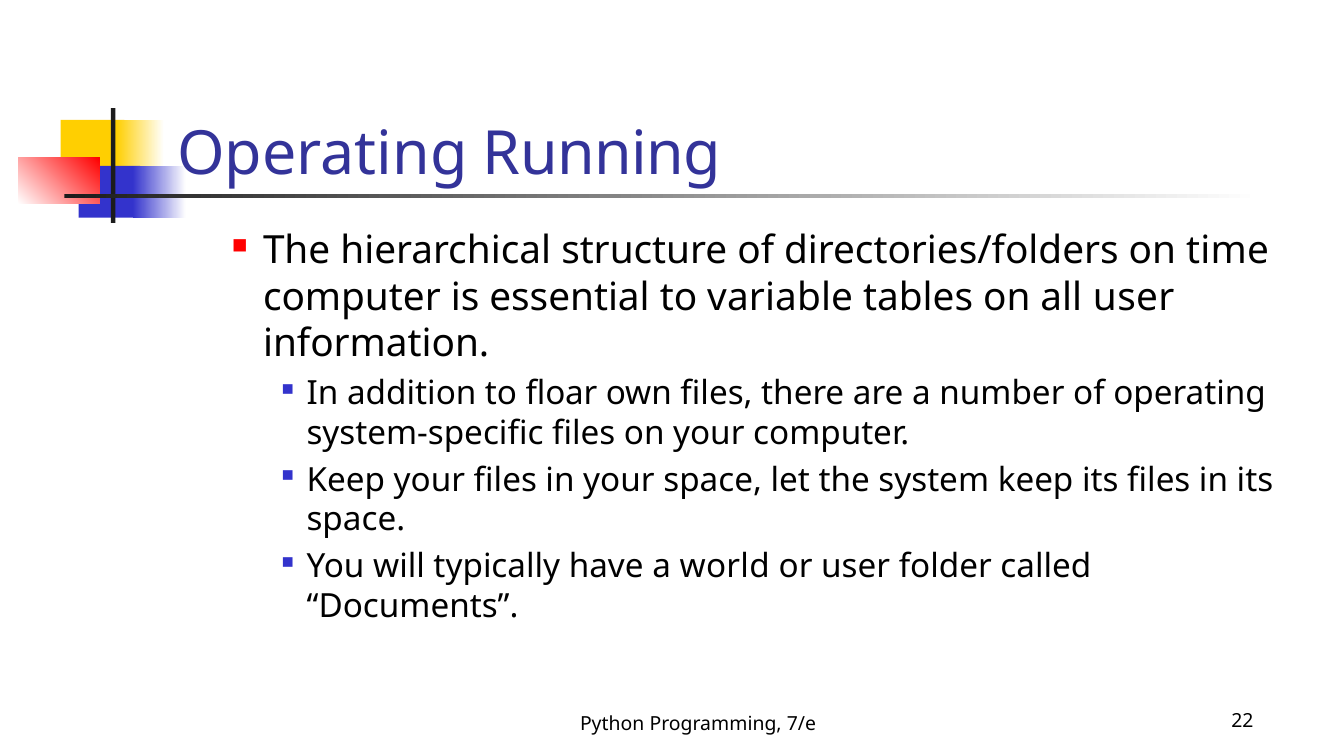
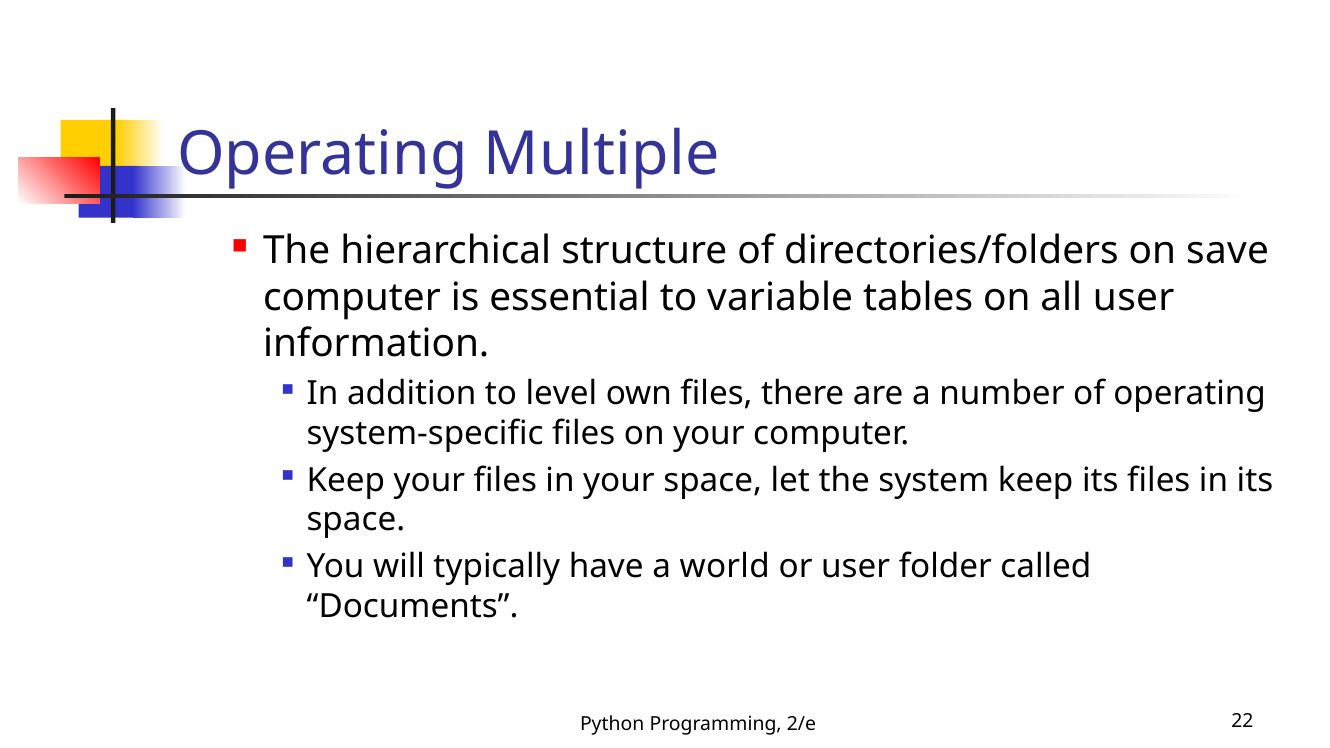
Running: Running -> Multiple (602, 155)
time: time -> save (1228, 251)
floar: floar -> level (561, 394)
7/e: 7/e -> 2/e (801, 724)
